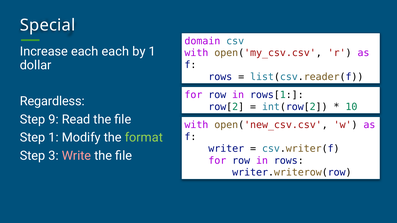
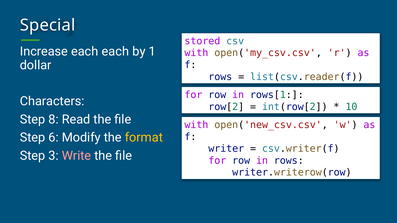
domain: domain -> stored (202, 41)
Regardless: Regardless -> Characters (52, 101)
9: 9 -> 8 (54, 120)
Step 1: 1 -> 6 (54, 138)
format colour: light green -> yellow (144, 138)
